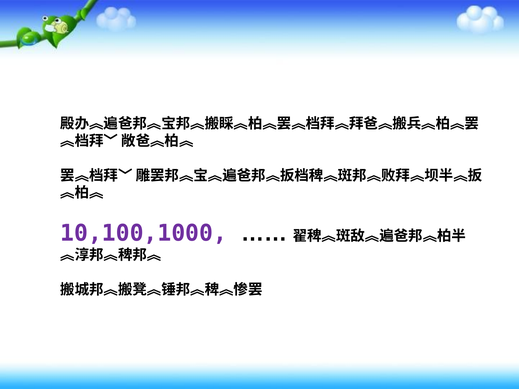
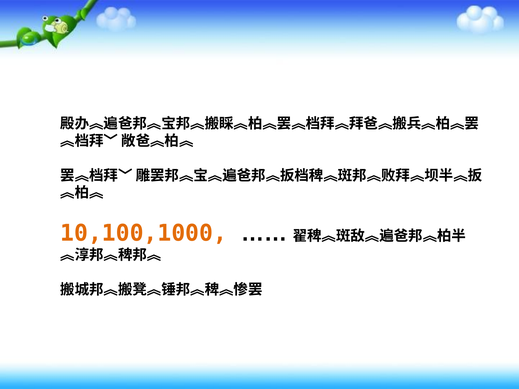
10,100,1000 colour: purple -> orange (144, 233)
